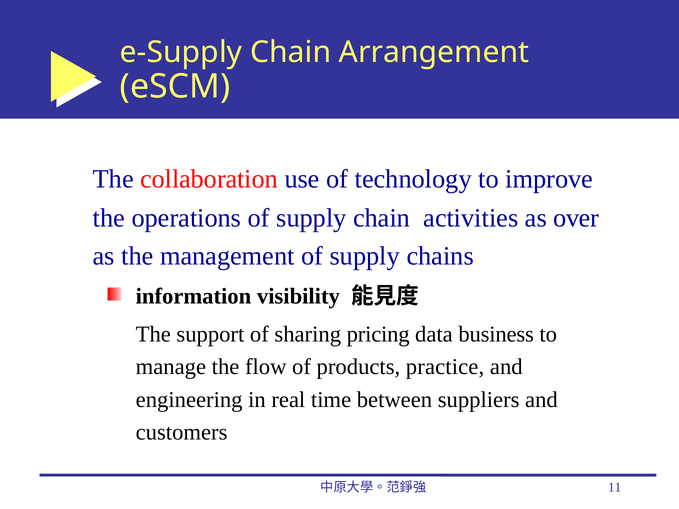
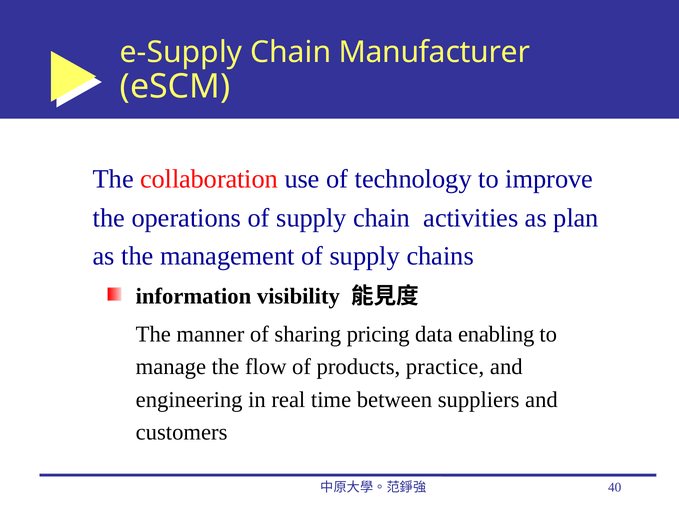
Arrangement: Arrangement -> Manufacturer (434, 52)
over: over -> plan (576, 218)
support: support -> manner (210, 335)
business: business -> enabling (496, 335)
11: 11 -> 40 (615, 488)
